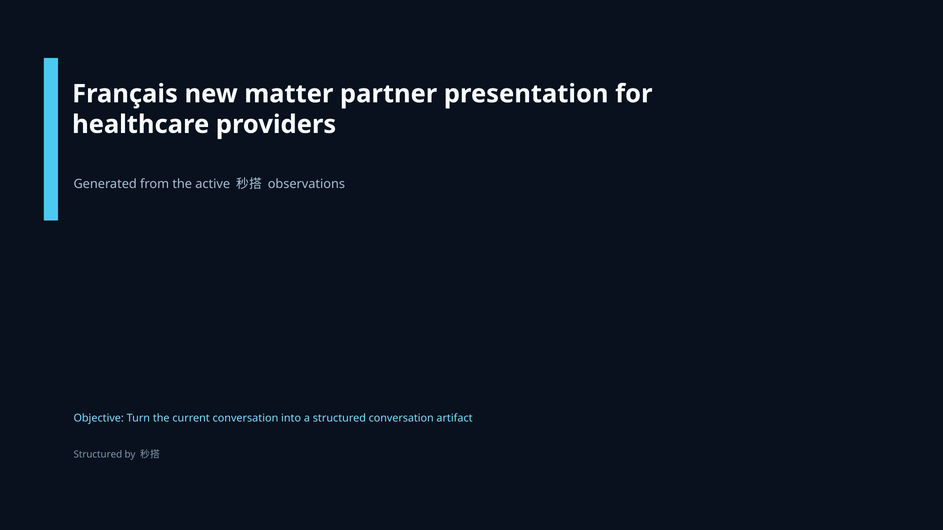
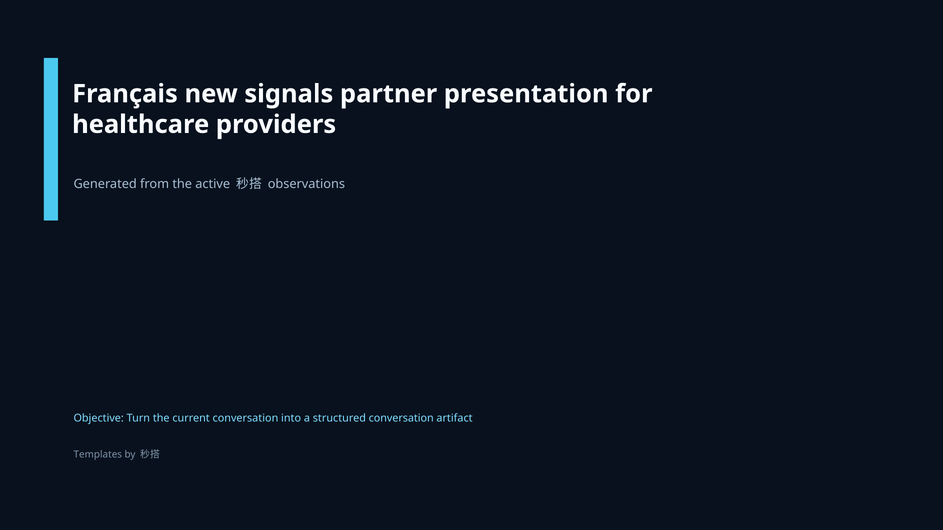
matter: matter -> signals (289, 94)
Structured: Structured -> Templates (98, 455)
